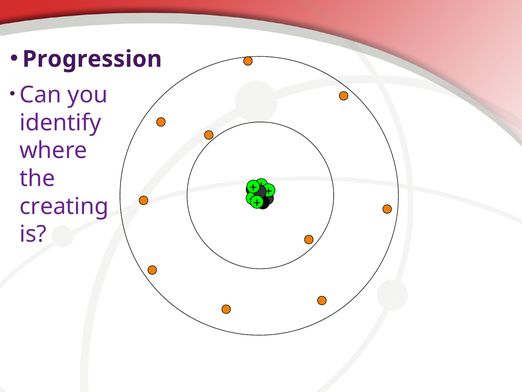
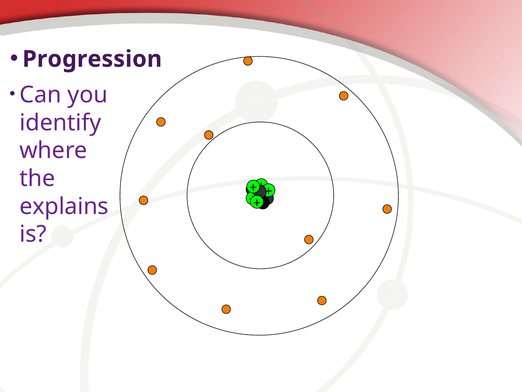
creating: creating -> explains (64, 206)
